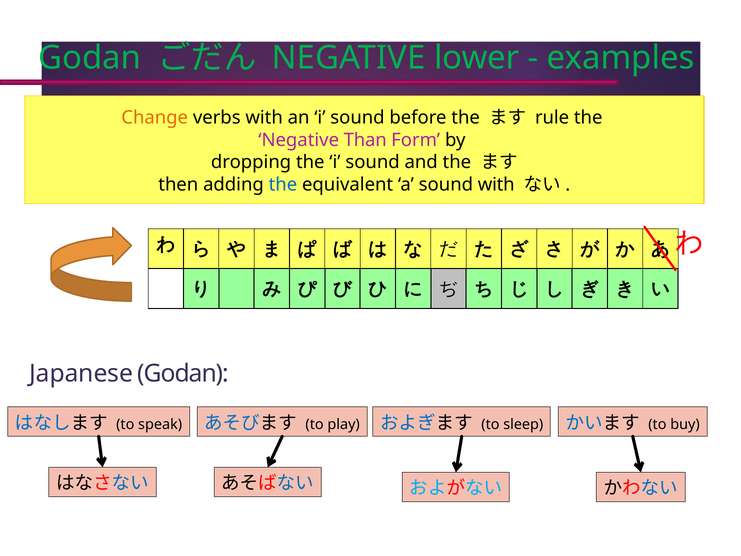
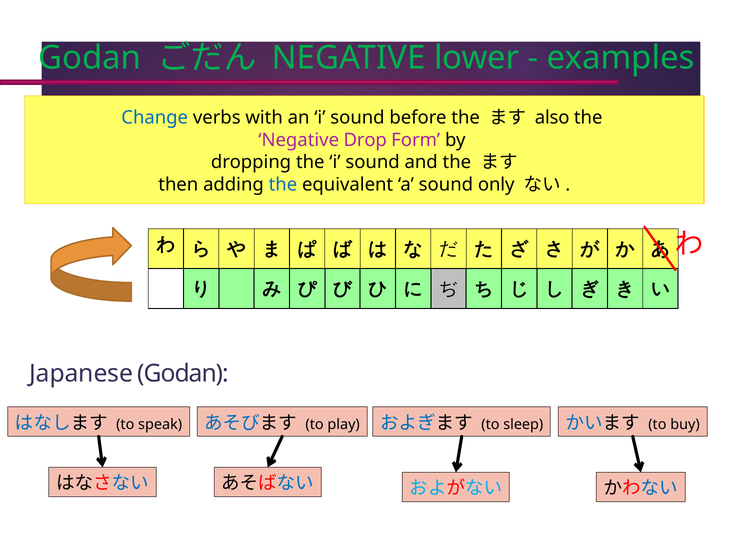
Change colour: orange -> blue (155, 118)
rule: rule -> also (552, 118)
Than: Than -> Drop (365, 140)
sound with: with -> only (496, 184)
